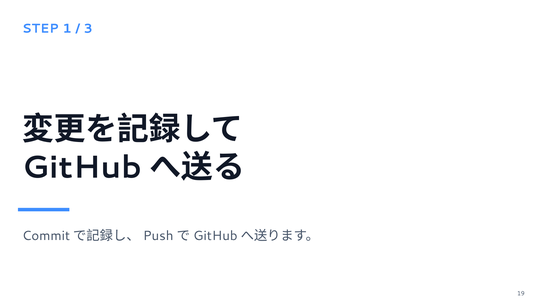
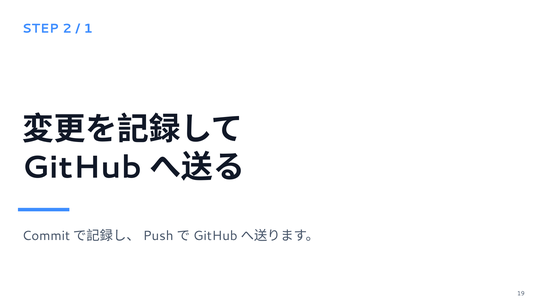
1: 1 -> 2 (67, 29)
3: 3 -> 1 (88, 29)
